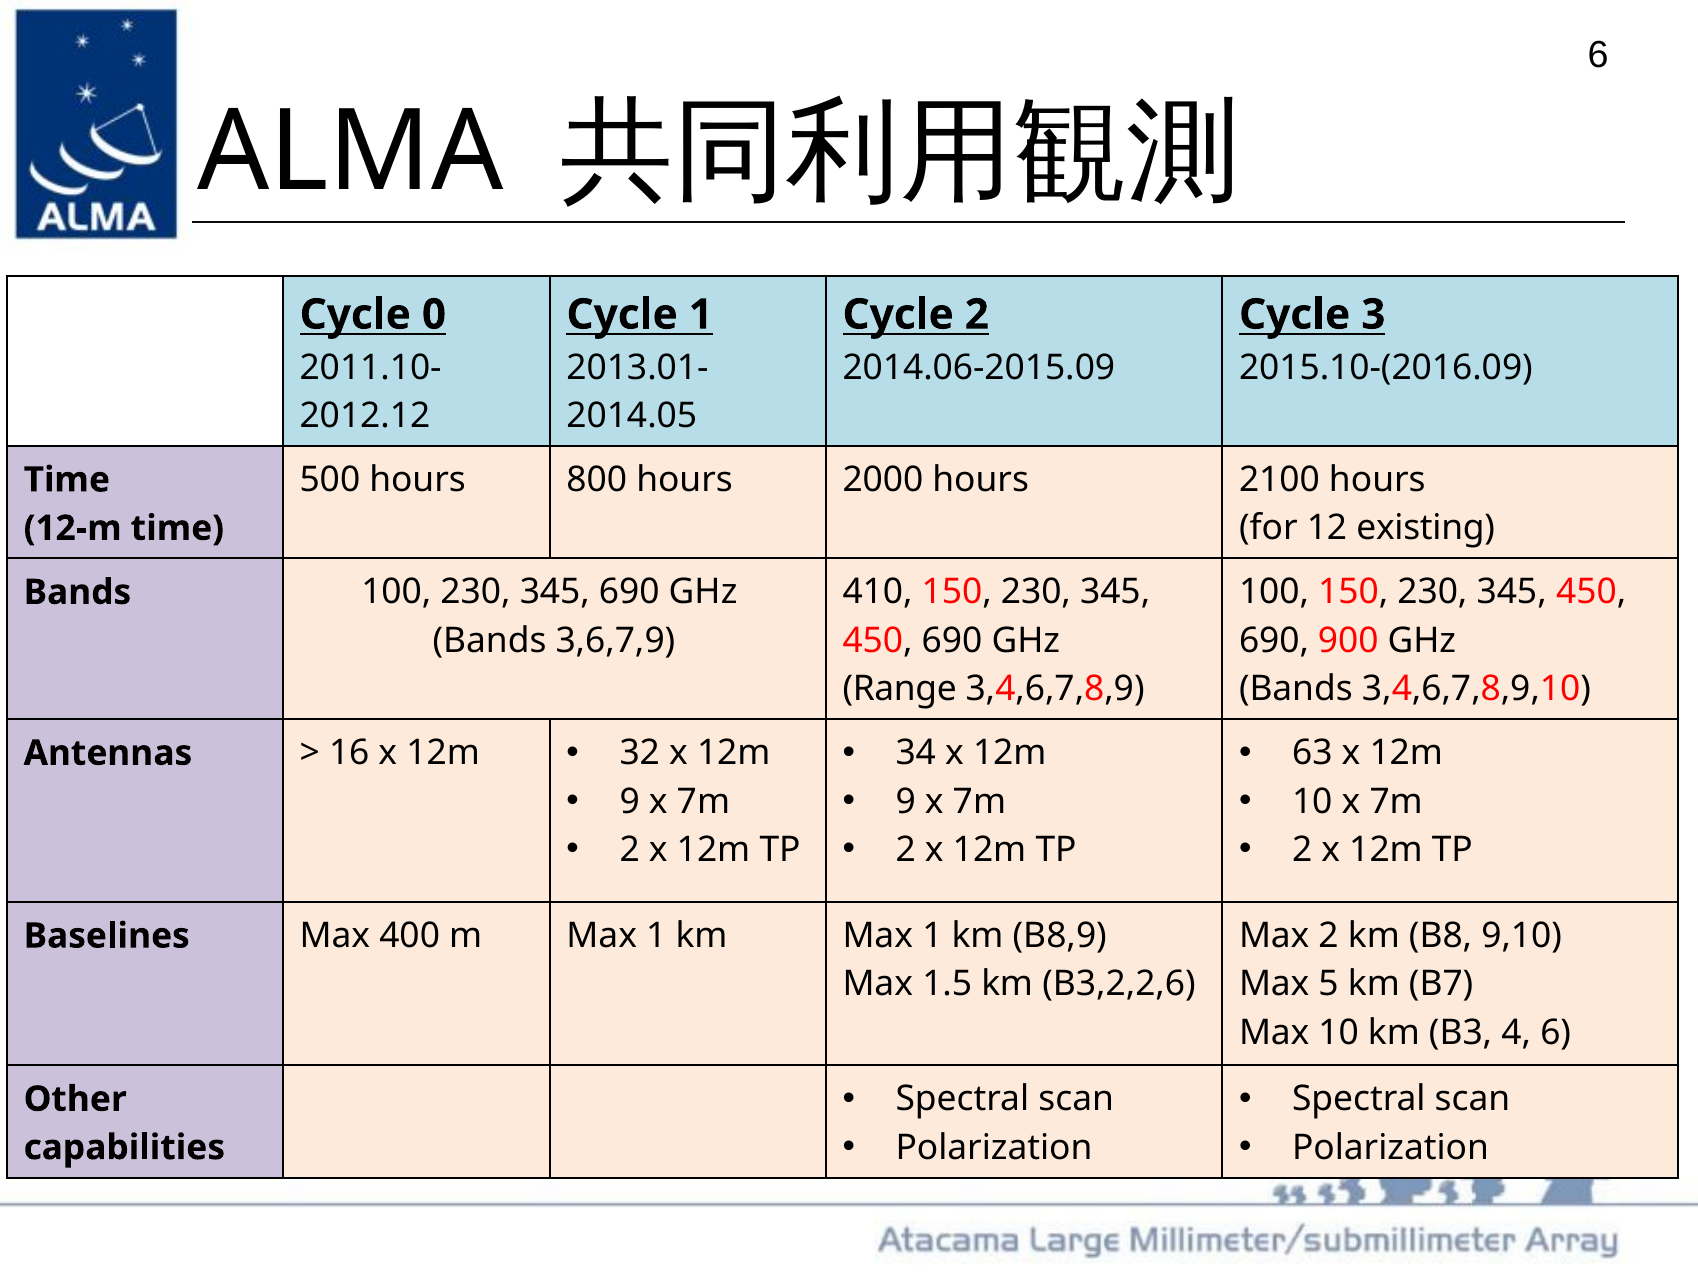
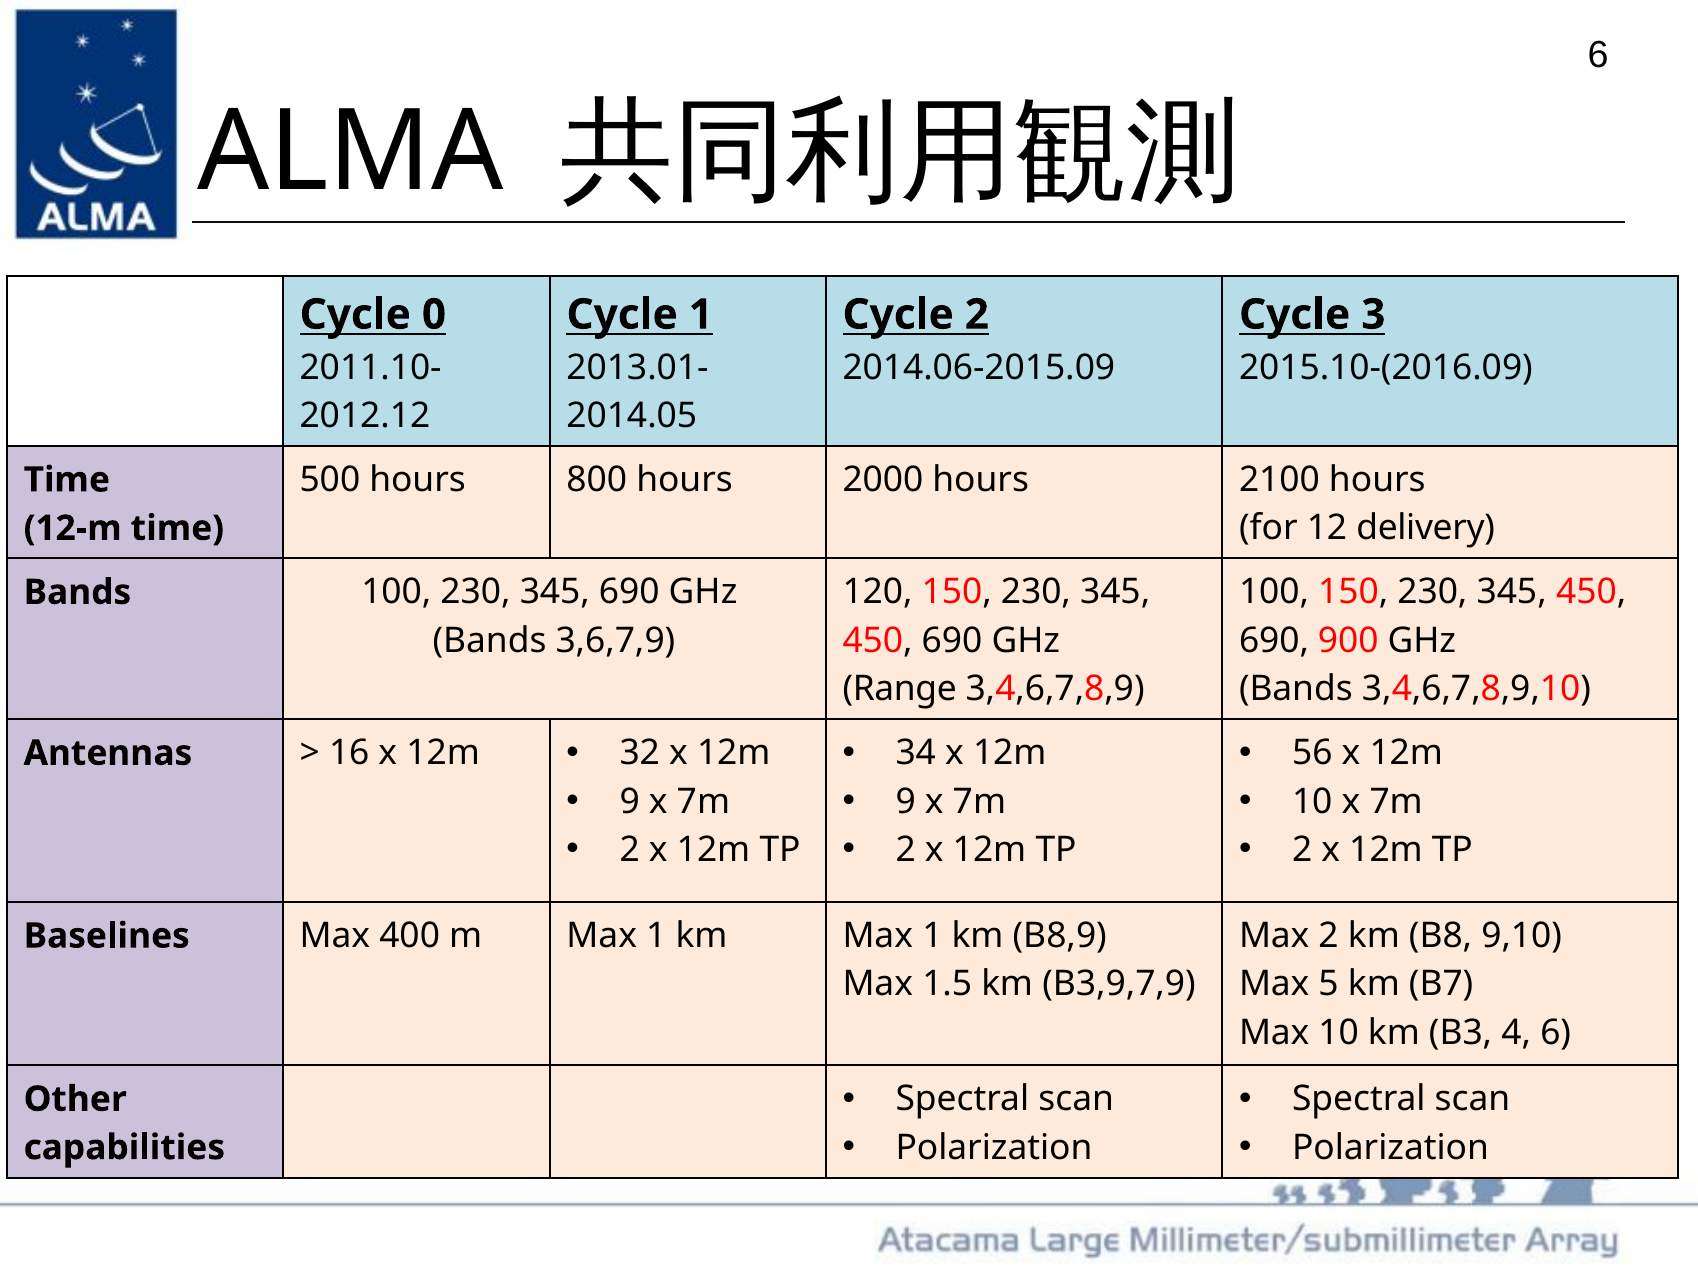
existing: existing -> delivery (1426, 528)
410: 410 -> 120 (878, 593)
63: 63 -> 56 (1312, 753)
B3,2,2,6: B3,2,2,6 -> B3,9,7,9 (1119, 985)
